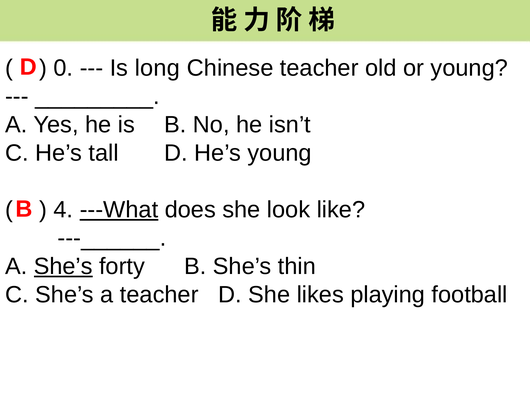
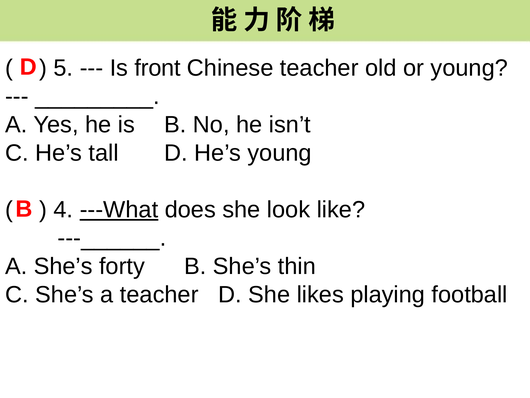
0: 0 -> 5 (63, 68)
long: long -> front (158, 68)
She’s underline: present -> none (63, 266)
